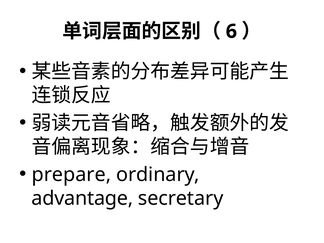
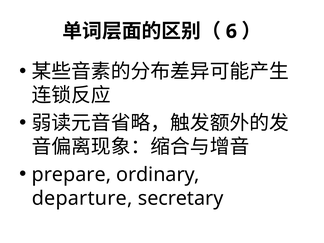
advantage: advantage -> departure (82, 198)
